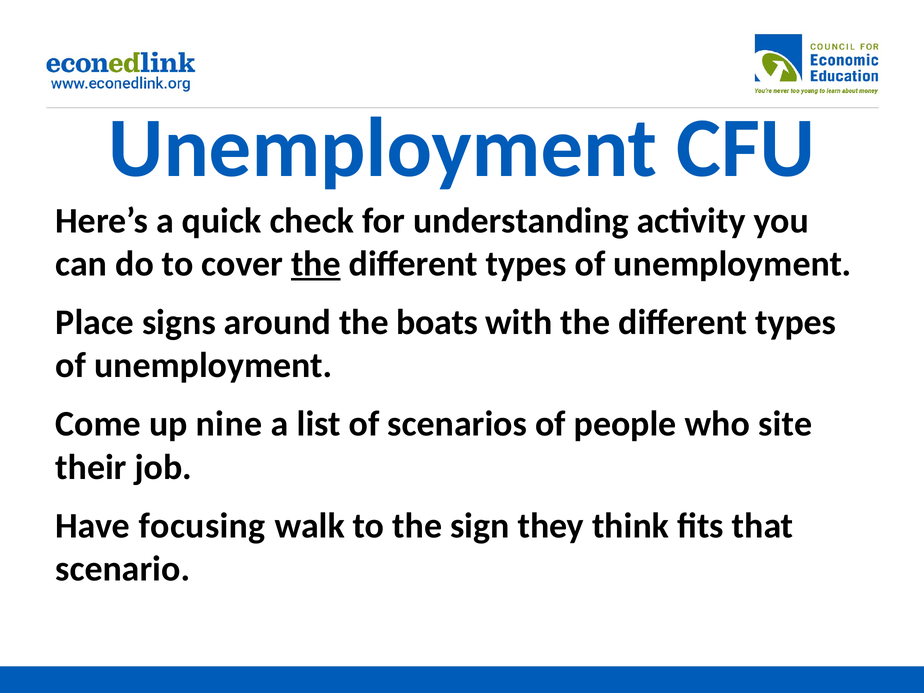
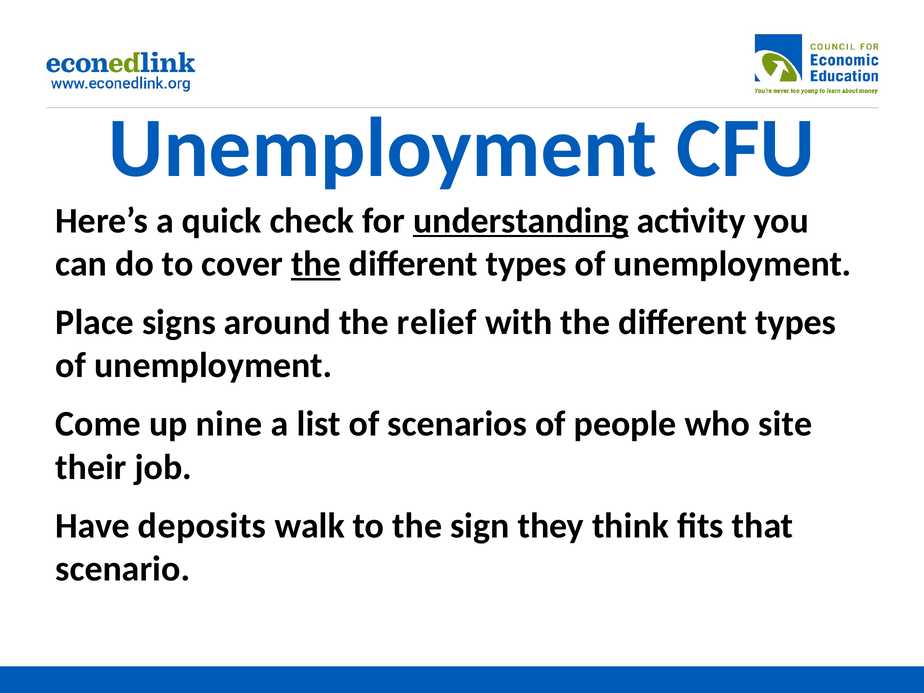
understanding underline: none -> present (521, 221)
boats: boats -> relief (437, 322)
focusing: focusing -> deposits (202, 526)
